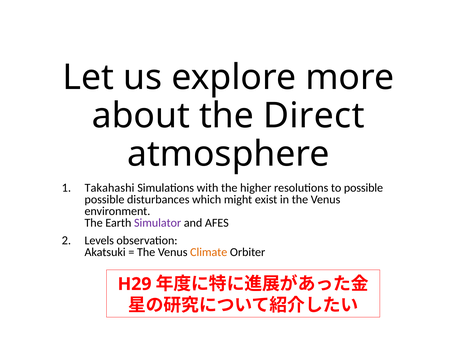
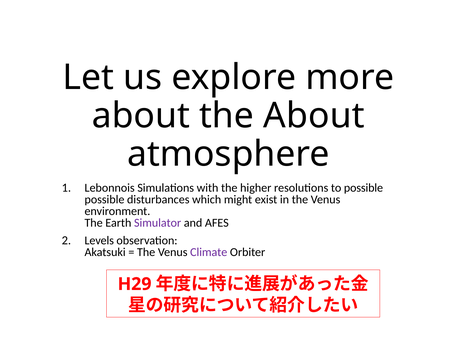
the Direct: Direct -> About (314, 116)
Takahashi: Takahashi -> Lebonnois (110, 188)
Climate colour: orange -> purple (209, 252)
